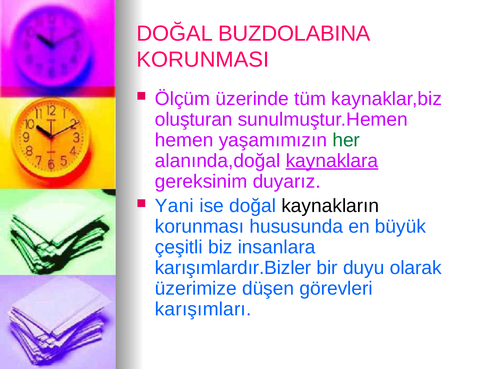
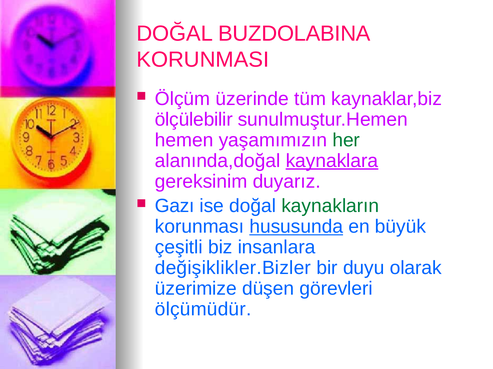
oluşturan: oluşturan -> ölçülebilir (194, 120)
Yani: Yani -> Gazı (175, 206)
kaynakların colour: black -> green (330, 206)
hususunda underline: none -> present (296, 227)
karışımlardır.Bizler: karışımlardır.Bizler -> değişiklikler.Bizler (233, 269)
karışımları: karışımları -> ölçümüdür (203, 310)
